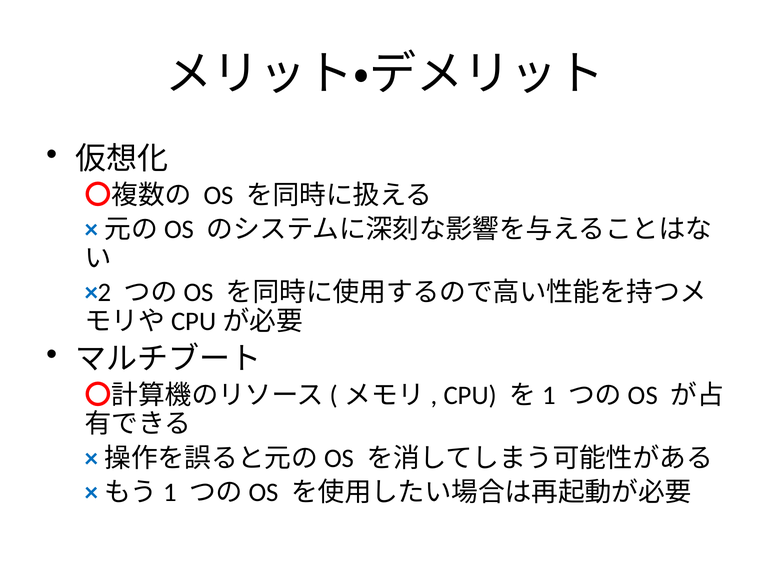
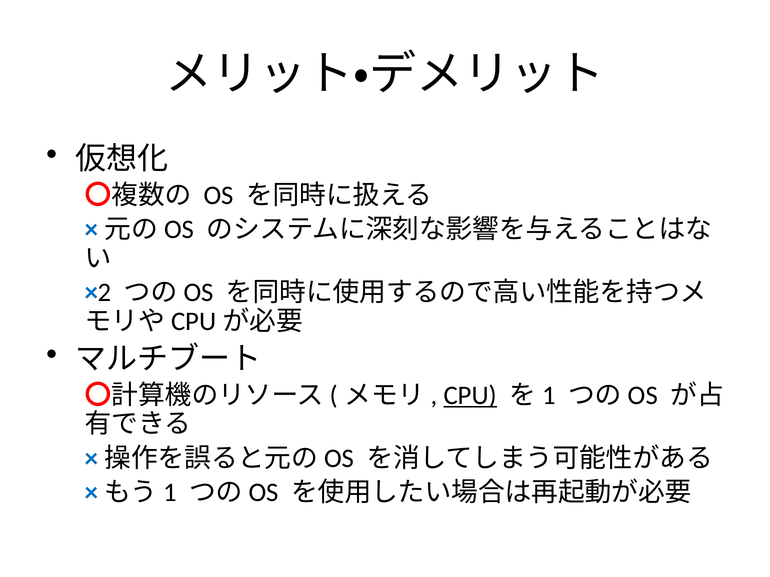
CPU underline: none -> present (470, 396)
